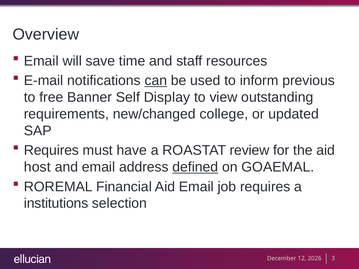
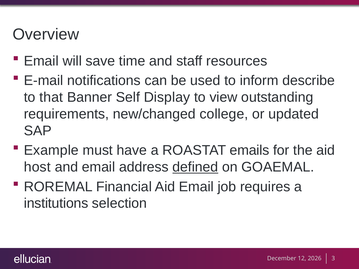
can underline: present -> none (156, 81)
previous: previous -> describe (309, 81)
free: free -> that (51, 97)
Requires: Requires -> Example (51, 150)
review: review -> emails (250, 150)
